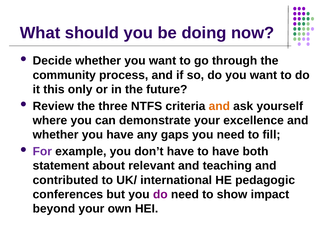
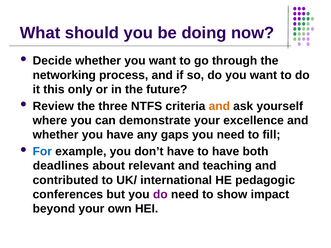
community: community -> networking (64, 75)
For colour: purple -> blue (42, 152)
statement: statement -> deadlines (61, 166)
